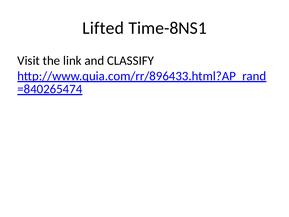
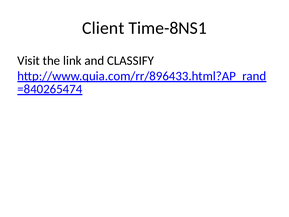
Lifted: Lifted -> Client (103, 28)
